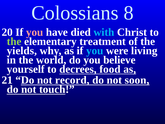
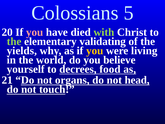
8: 8 -> 5 (129, 13)
with colour: light blue -> light green (104, 32)
treatment: treatment -> validating (103, 41)
you colour: light blue -> yellow (95, 51)
record: record -> organs (72, 80)
soon: soon -> head (137, 80)
